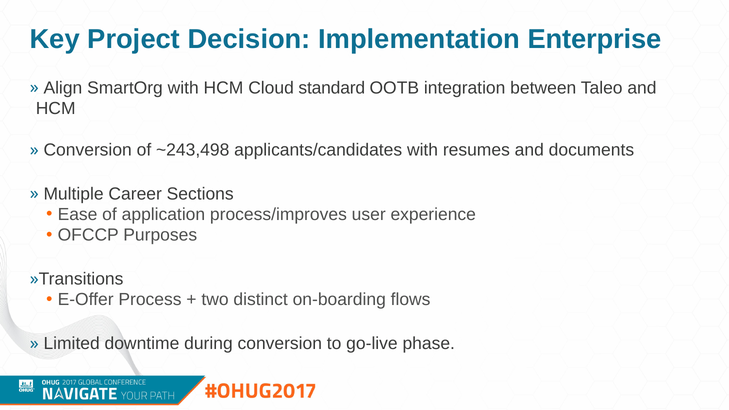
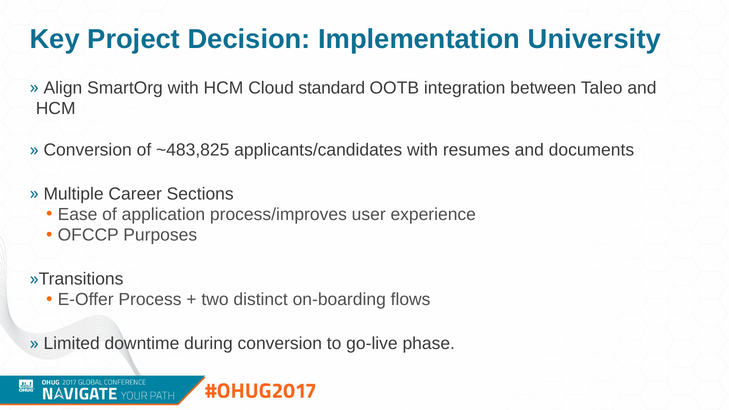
Enterprise: Enterprise -> University (594, 39)
~243,498: ~243,498 -> ~483,825 (193, 150)
